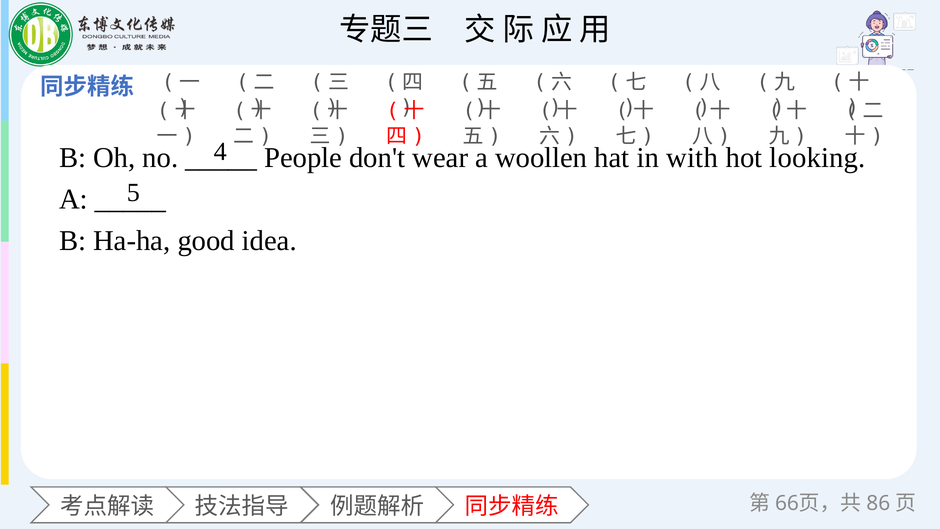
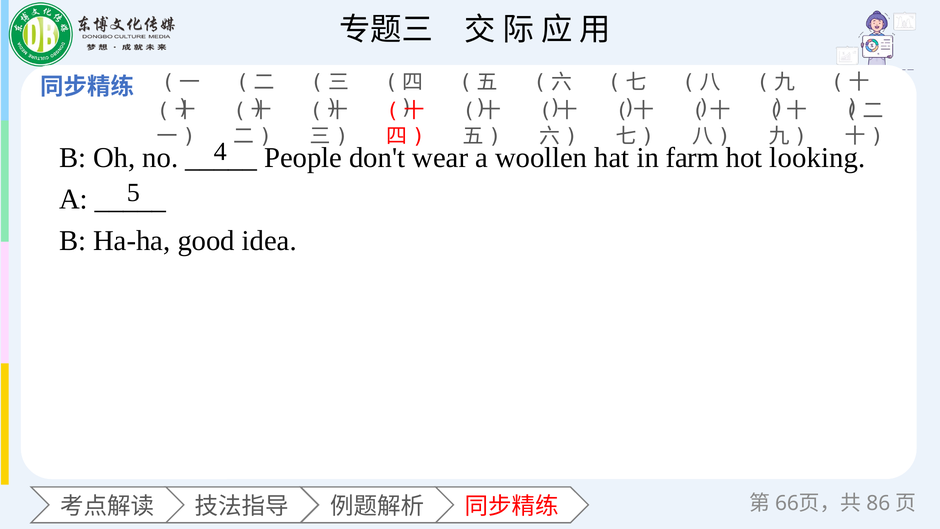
with: with -> farm (692, 158)
